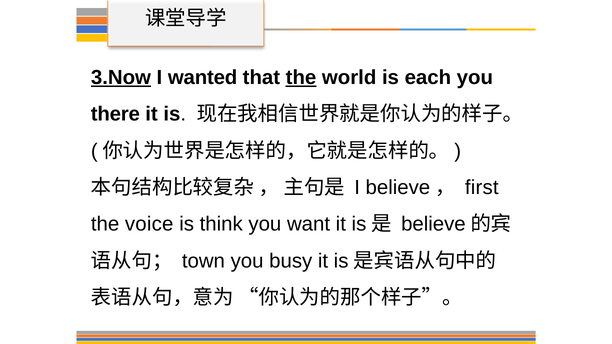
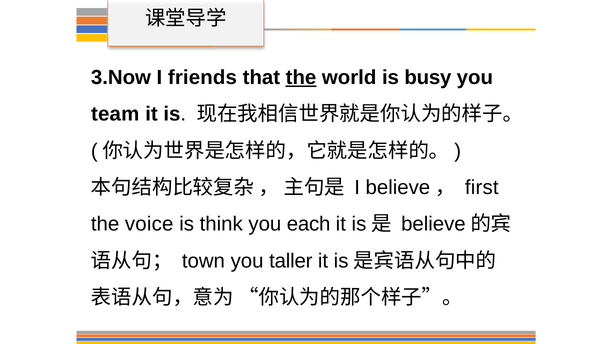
3.Now underline: present -> none (121, 77)
wanted: wanted -> friends (202, 77)
each: each -> busy (428, 77)
there: there -> team (115, 114)
want: want -> each (309, 224)
busy: busy -> taller (291, 261)
